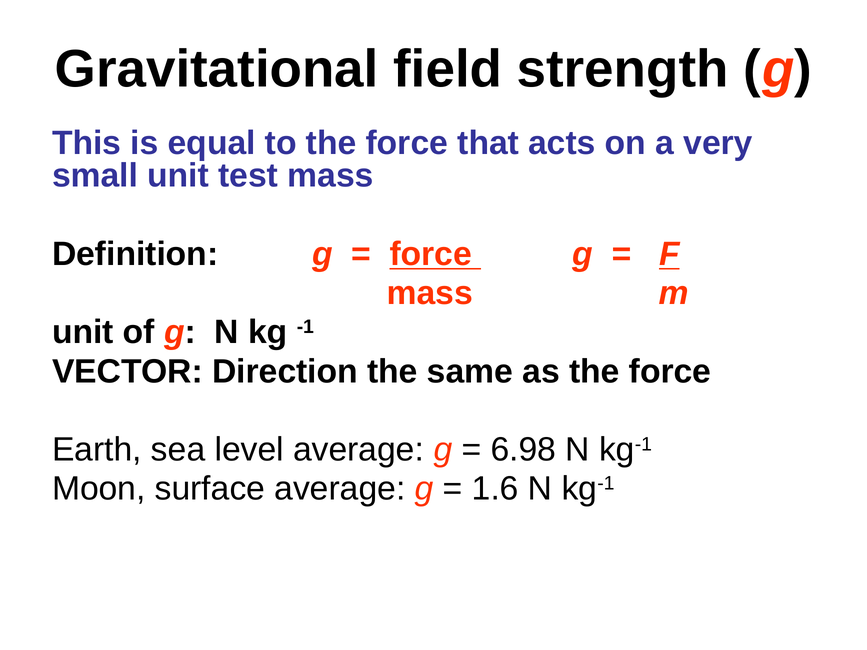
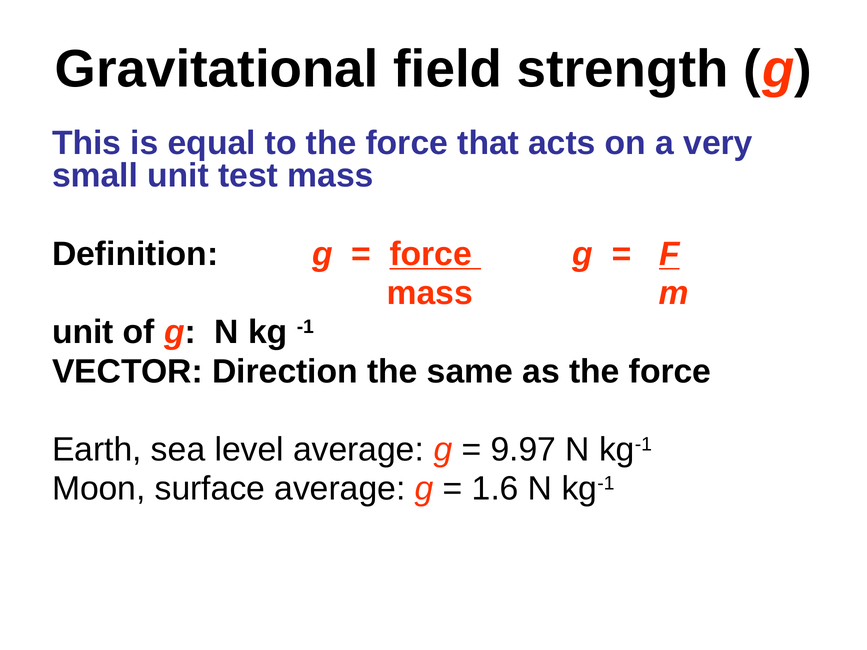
6.98: 6.98 -> 9.97 (523, 450)
